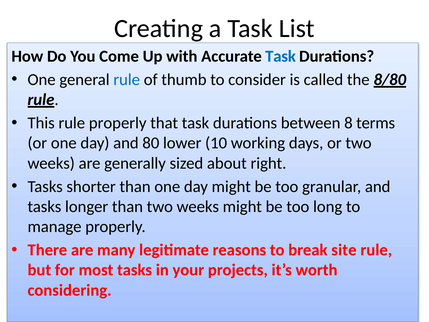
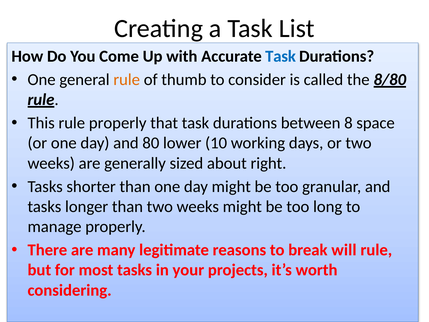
rule colour: blue -> orange (127, 80)
terms: terms -> space (376, 123)
site: site -> will (344, 250)
